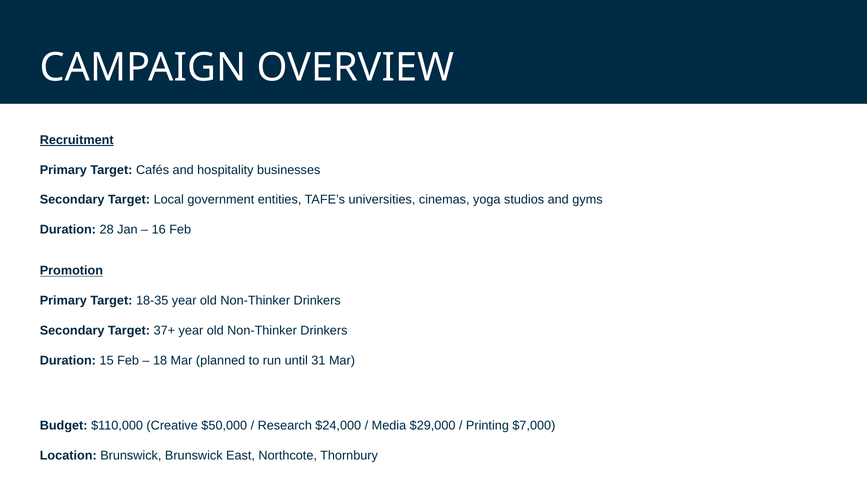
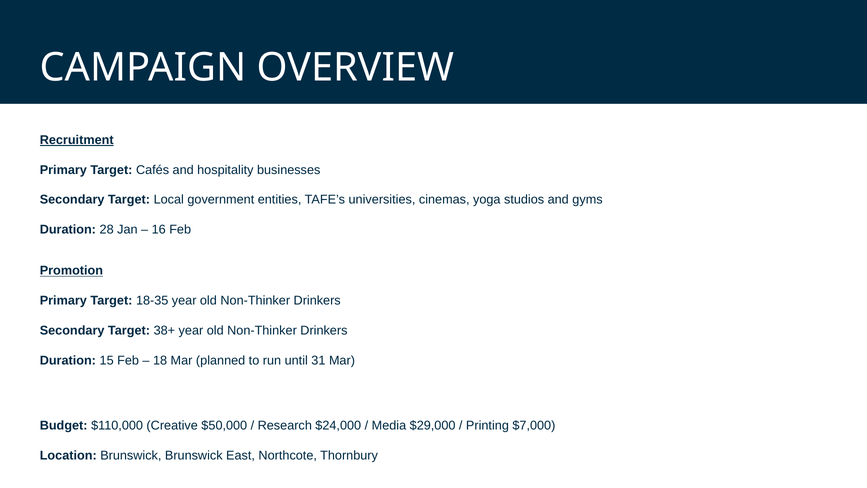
37+: 37+ -> 38+ (164, 330)
